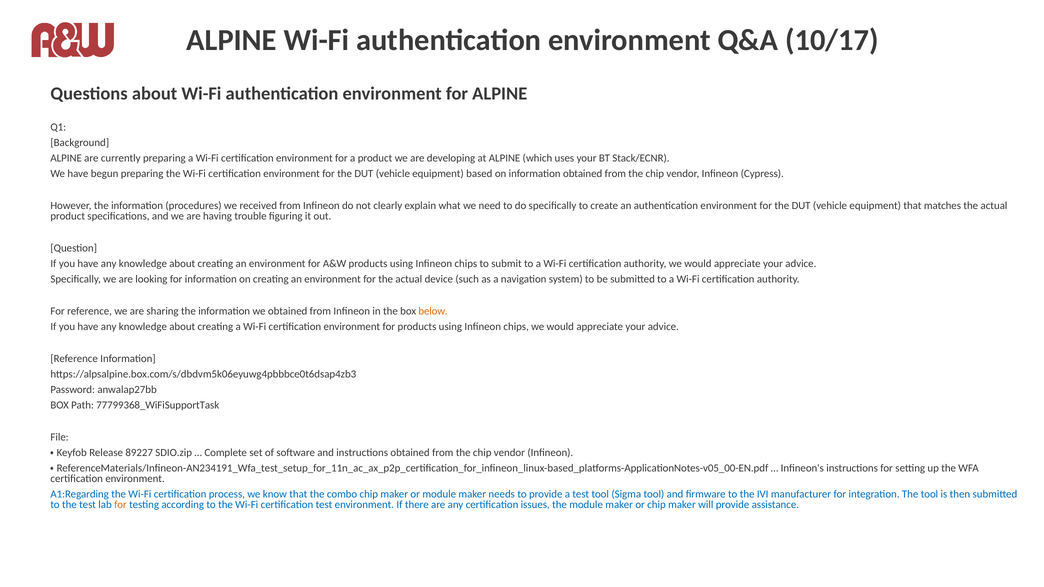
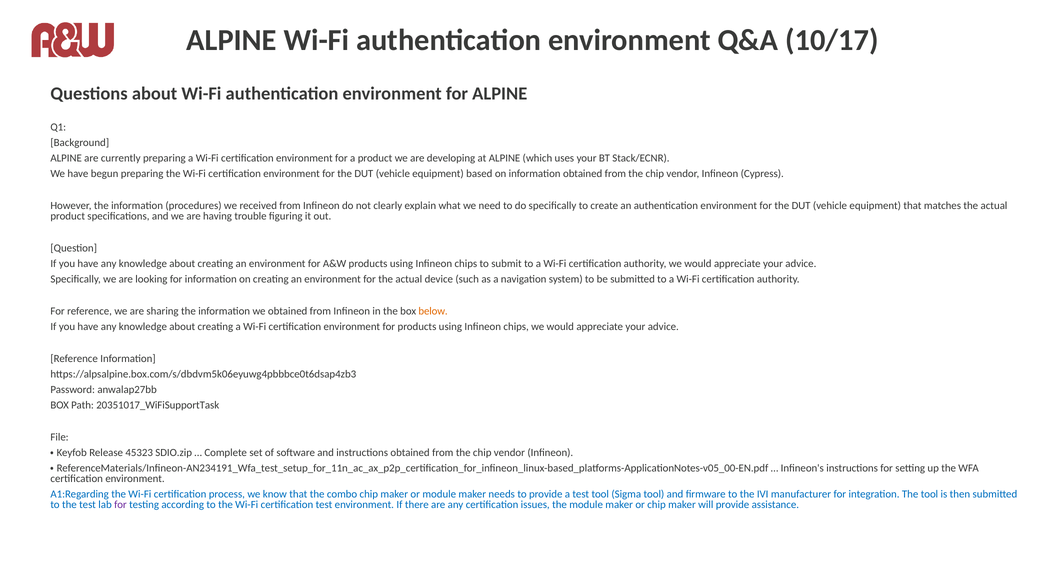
77799368_WiFiSupportTask: 77799368_WiFiSupportTask -> 20351017_WiFiSupportTask (158, 405)
89227: 89227 -> 45323 (139, 453)
for colour: orange -> purple (120, 505)
